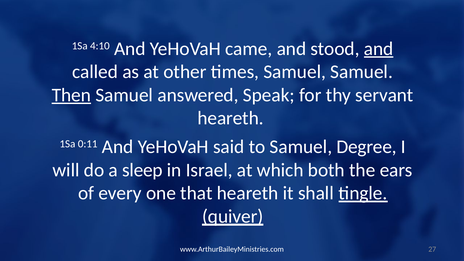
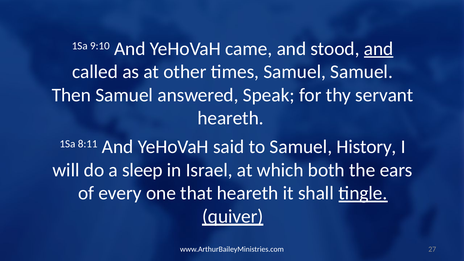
4:10: 4:10 -> 9:10 (100, 46)
Then underline: present -> none (71, 95)
0:11: 0:11 -> 8:11 (88, 144)
Degree: Degree -> History (366, 147)
